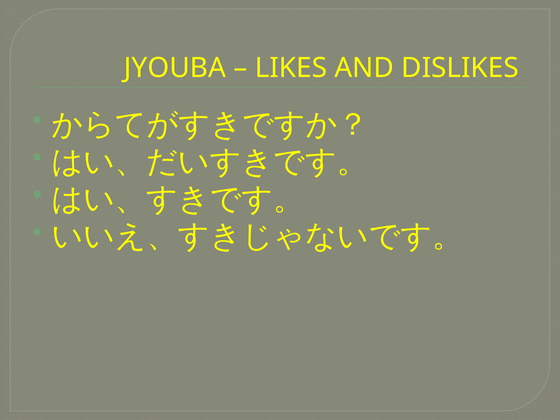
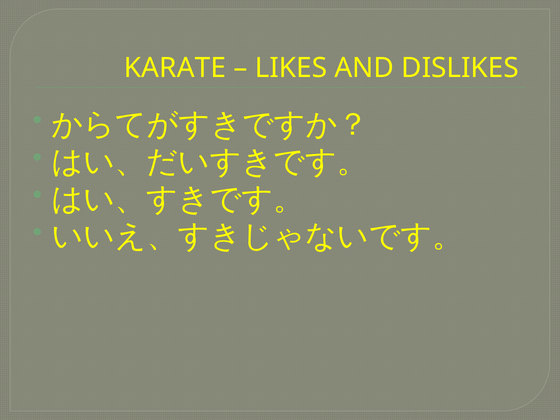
JYOUBA: JYOUBA -> KARATE (175, 68)
